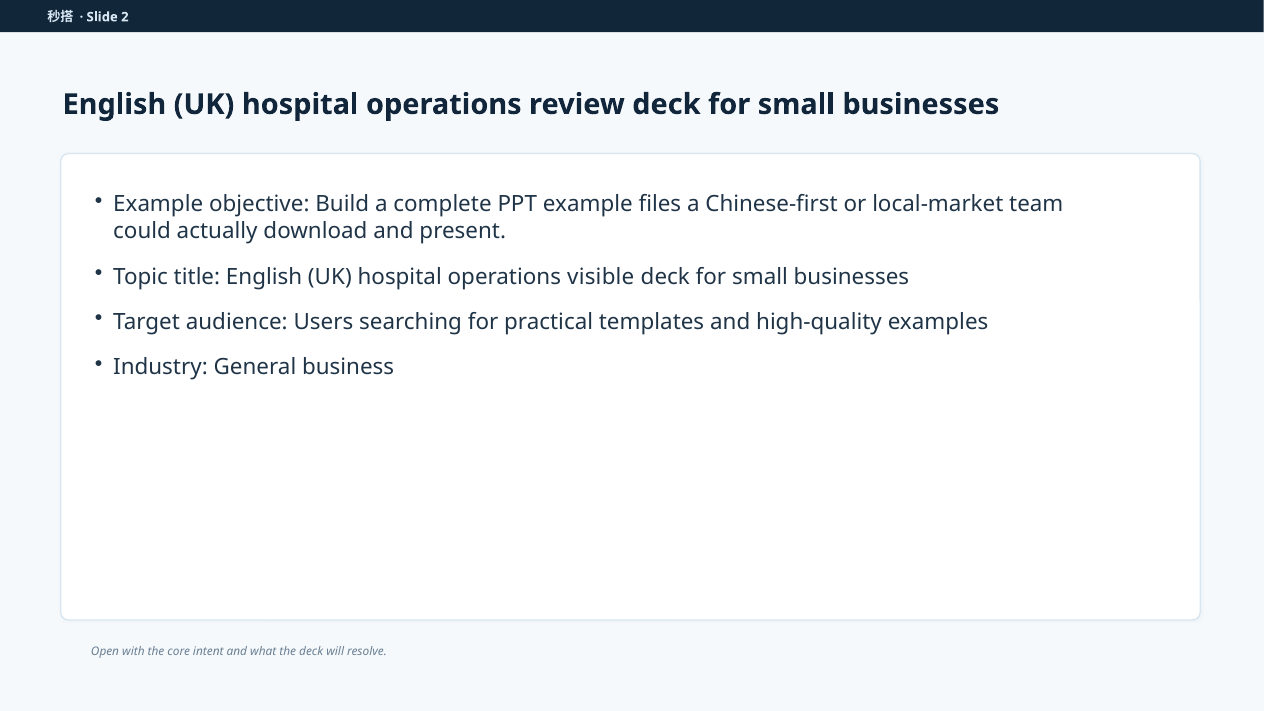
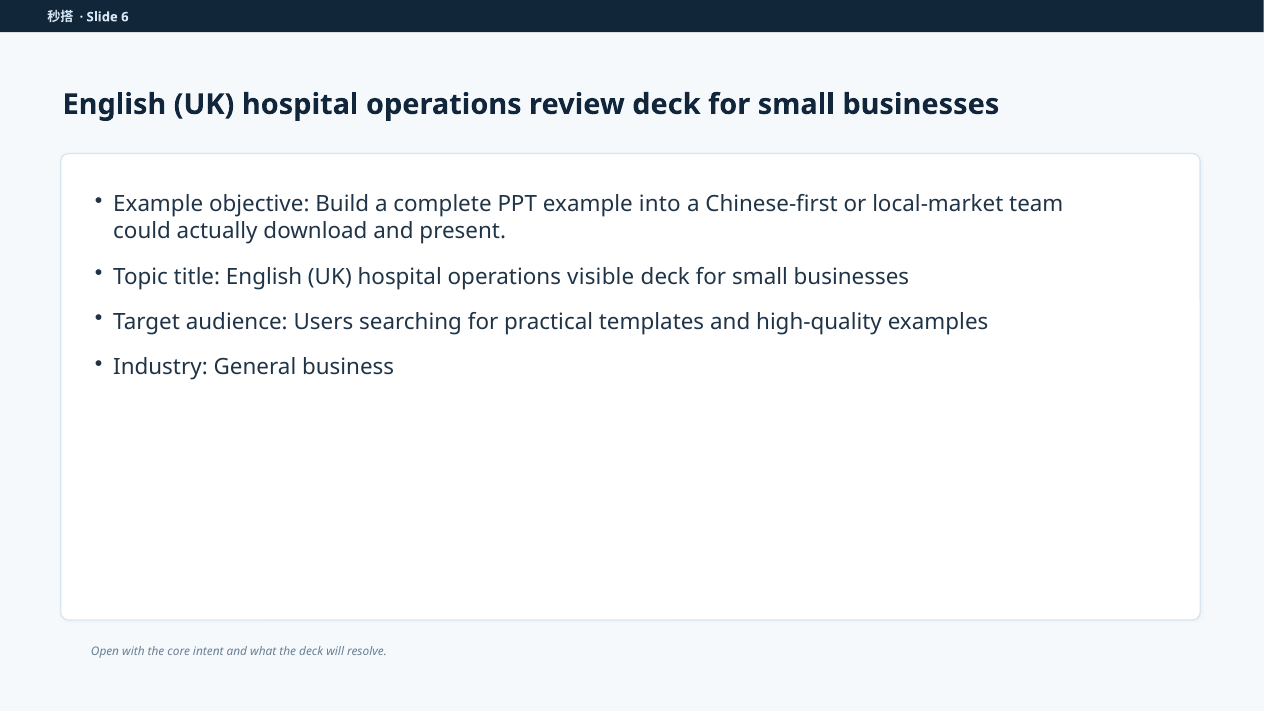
2: 2 -> 6 (125, 17)
files: files -> into (660, 205)
